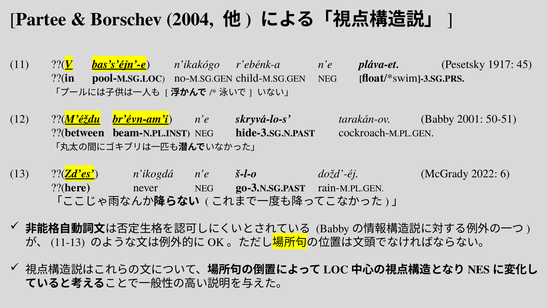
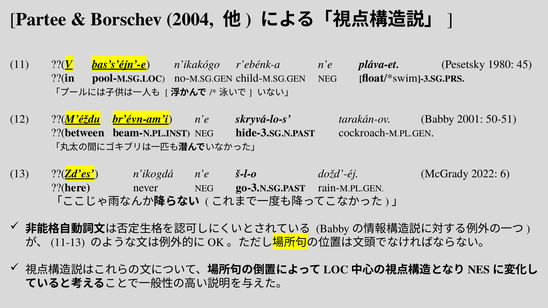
1917: 1917 -> 1980 (501, 64)
